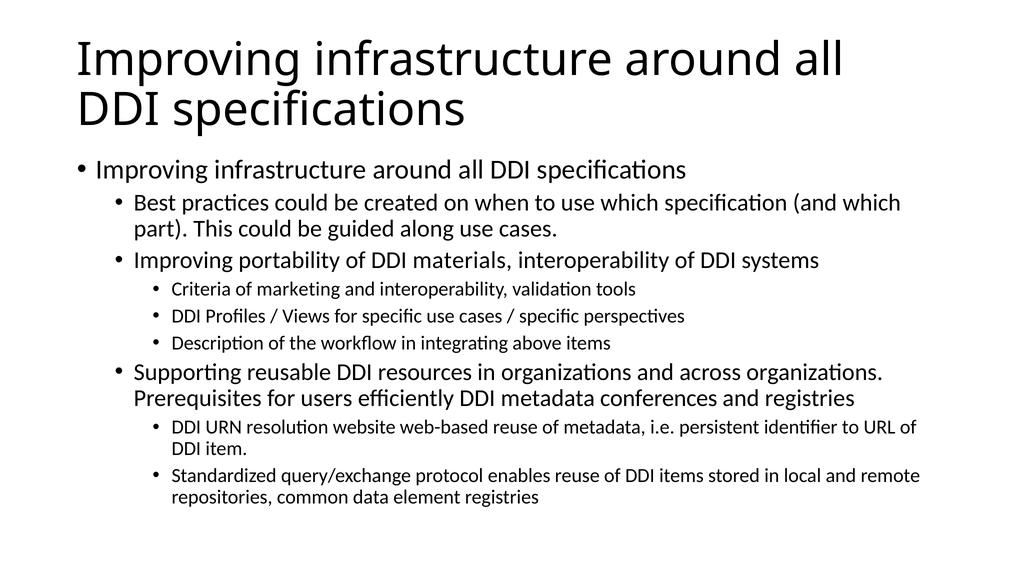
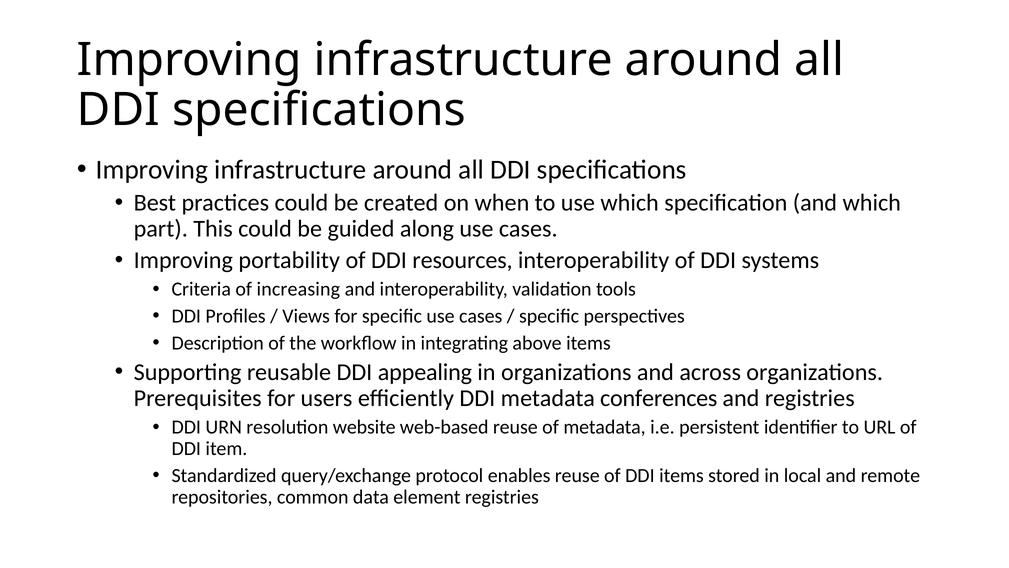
materials: materials -> resources (462, 260)
marketing: marketing -> increasing (298, 289)
resources: resources -> appealing (425, 372)
